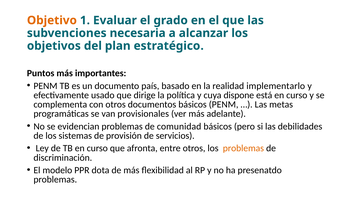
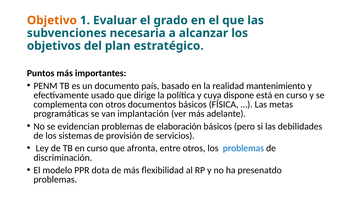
implementarlo: implementarlo -> mantenimiento (276, 86)
básicos PENM: PENM -> FÍSICA (224, 104)
provisionales: provisionales -> implantación (143, 114)
comunidad: comunidad -> elaboración (179, 126)
problemas colour: orange -> blue (243, 148)
